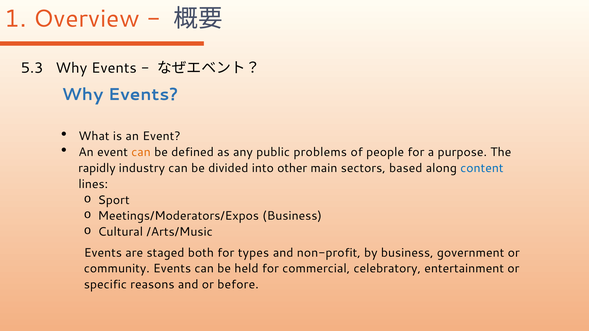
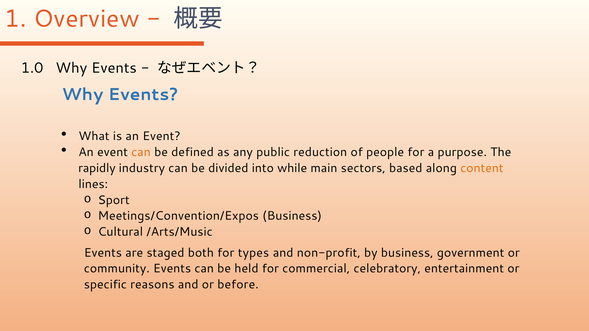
5.3: 5.3 -> 1.0 (32, 68)
problems: problems -> reduction (320, 152)
other: other -> while (292, 168)
content colour: blue -> orange (482, 168)
Meetings/Moderators/Expos: Meetings/Moderators/Expos -> Meetings/Convention/Expos (178, 216)
